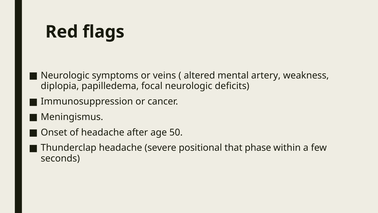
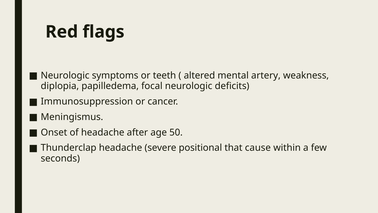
veins: veins -> teeth (164, 75)
phase: phase -> cause (258, 148)
